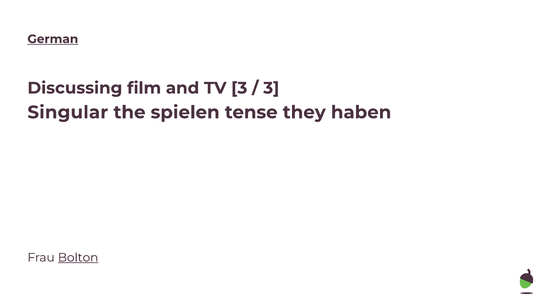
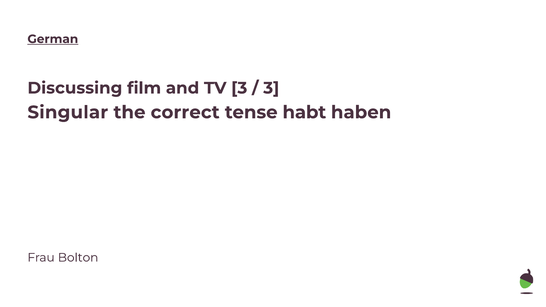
spielen: spielen -> correct (185, 112)
they: they -> habt (304, 112)
Bolton underline: present -> none (78, 258)
